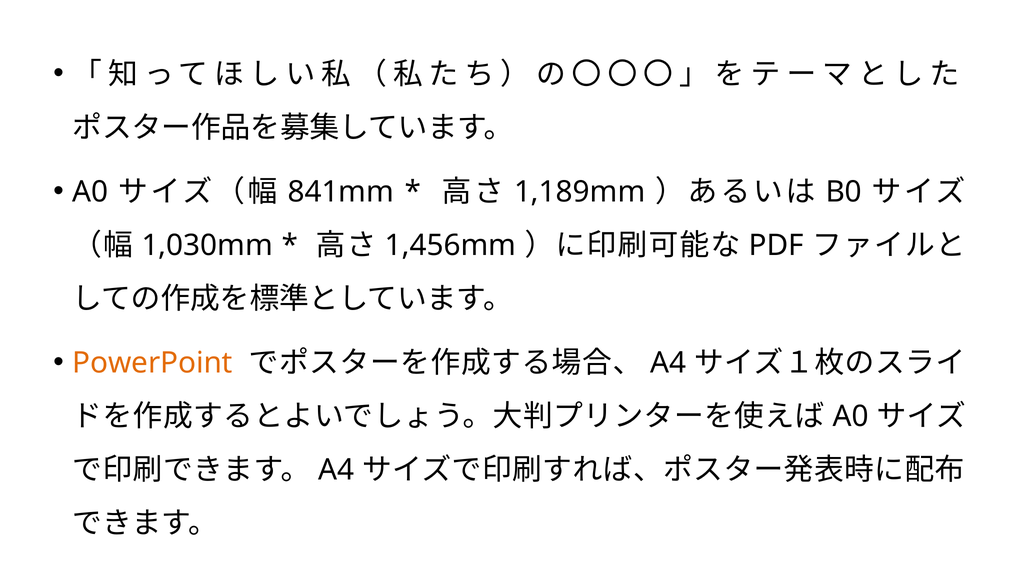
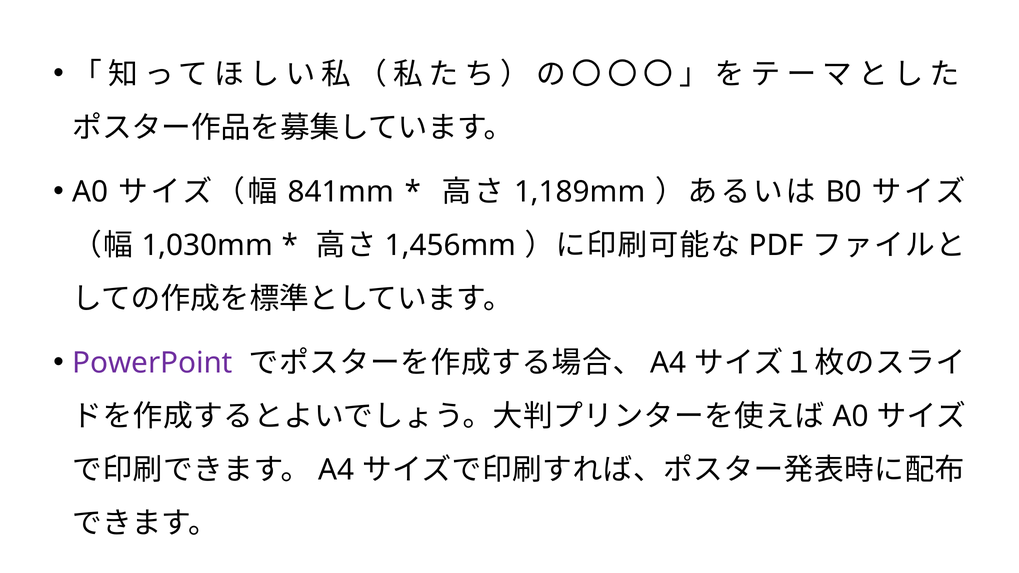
PowerPoint colour: orange -> purple (153, 363)
